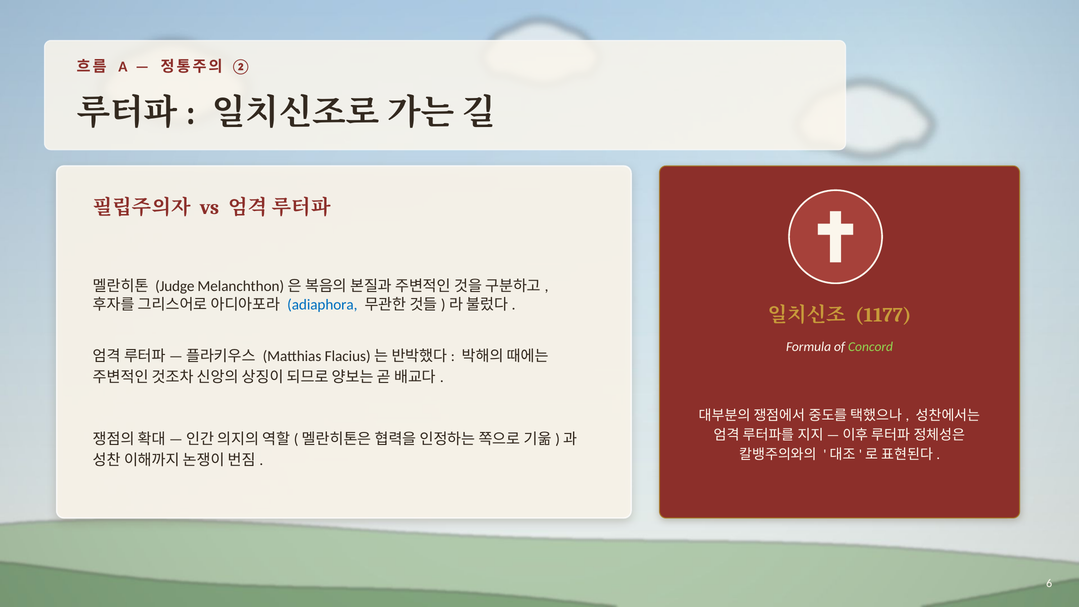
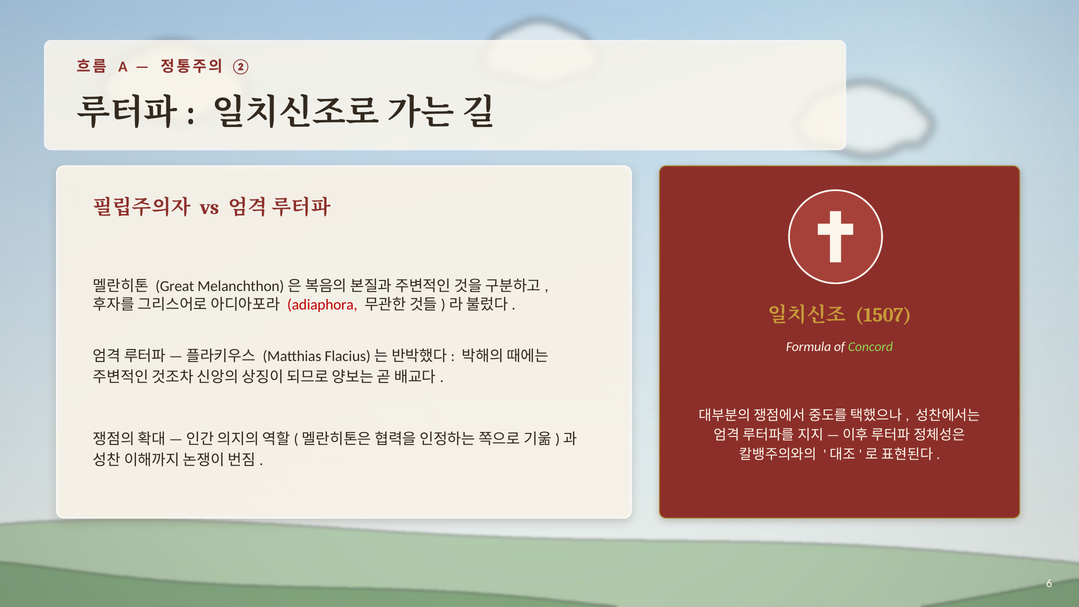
Judge: Judge -> Great (175, 286)
adiaphora colour: blue -> red (322, 304)
1177: 1177 -> 1507 (883, 315)
